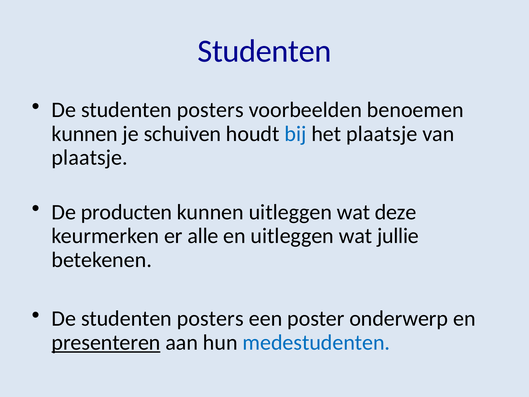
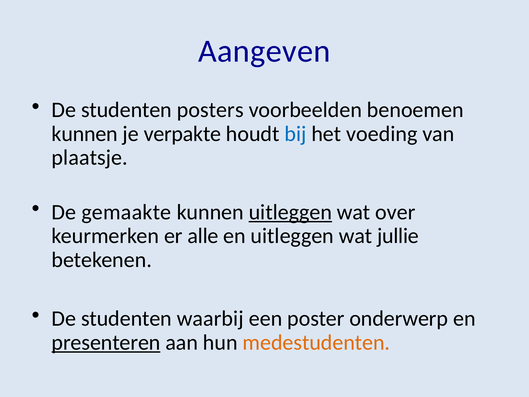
Studenten: Studenten -> Aangeven (264, 51)
schuiven: schuiven -> verpakte (182, 134)
het plaatsje: plaatsje -> voeding (382, 134)
producten: producten -> gemaakte (126, 212)
uitleggen underline: none -> present (290, 212)
deze: deze -> over (395, 212)
posters: posters -> waarbij (210, 318)
medestudenten colour: blue -> orange (316, 342)
